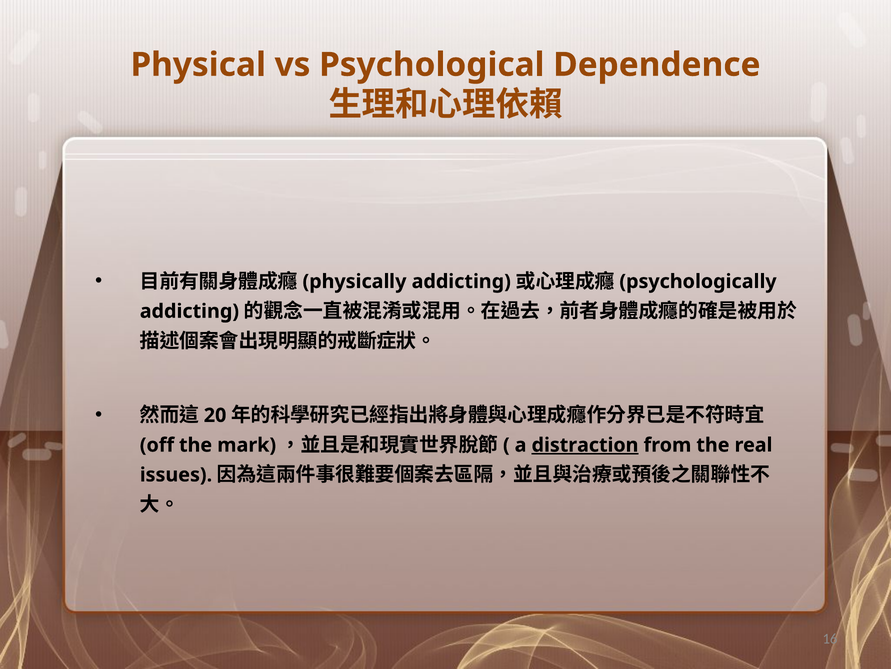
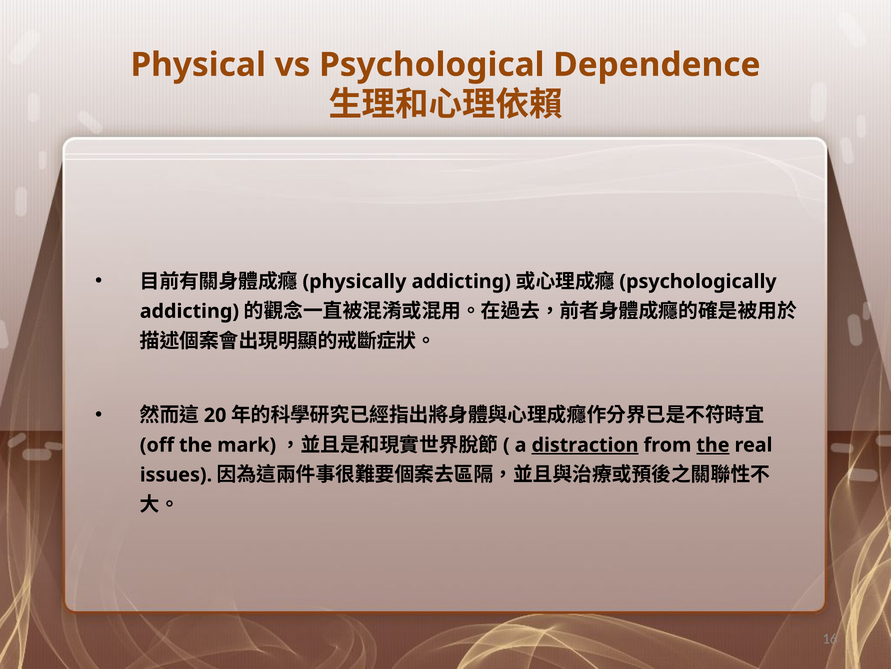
the underline: none -> present (713, 445)
